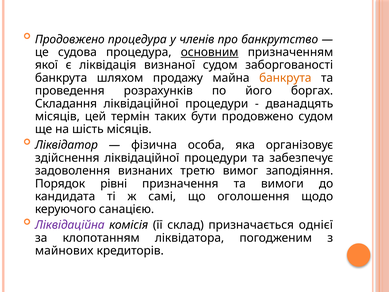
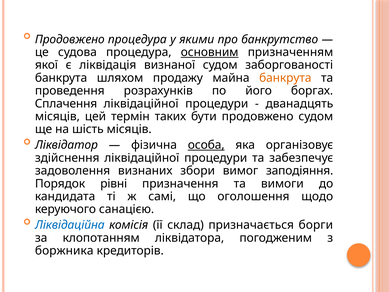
членів: членів -> якими (197, 39)
Складання: Складання -> Сплачення (66, 104)
особа underline: none -> present (206, 145)
третю: третю -> збори (198, 171)
Ліквідаційна colour: purple -> blue (70, 225)
однієї: однієї -> борги (316, 225)
майнових: майнових -> боржника (64, 251)
